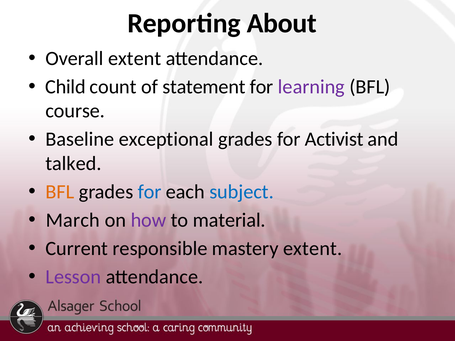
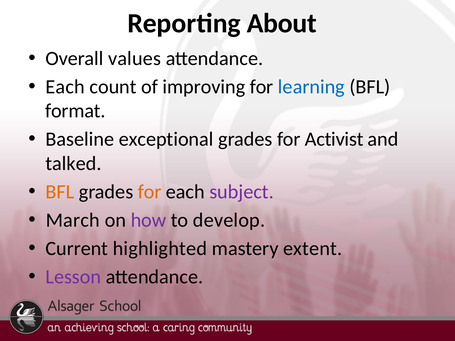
Overall extent: extent -> values (135, 58)
Child: Child -> Each (65, 87)
statement: statement -> improving (204, 87)
learning colour: purple -> blue (311, 87)
course: course -> format (75, 111)
for colour: blue -> orange (150, 192)
subject colour: blue -> purple (242, 192)
material: material -> develop (229, 220)
responsible: responsible -> highlighted (160, 249)
